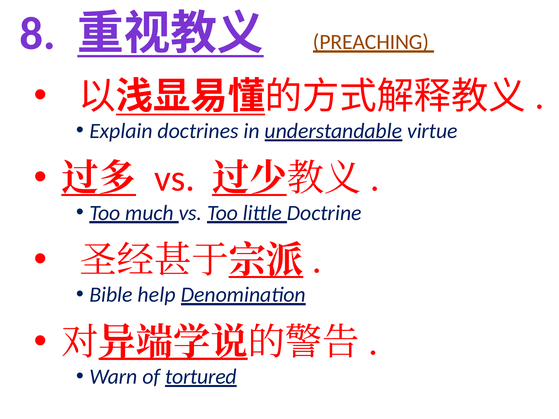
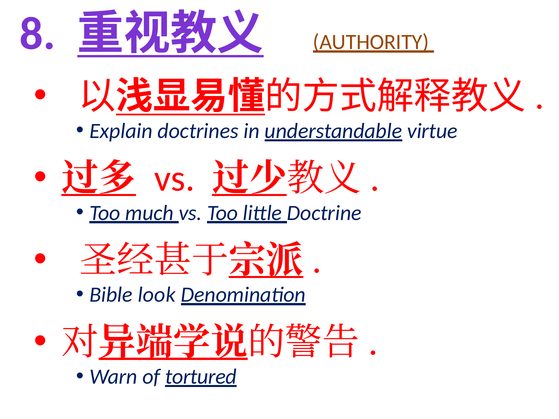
PREACHING: PREACHING -> AUTHORITY (371, 42)
help: help -> look (157, 295)
